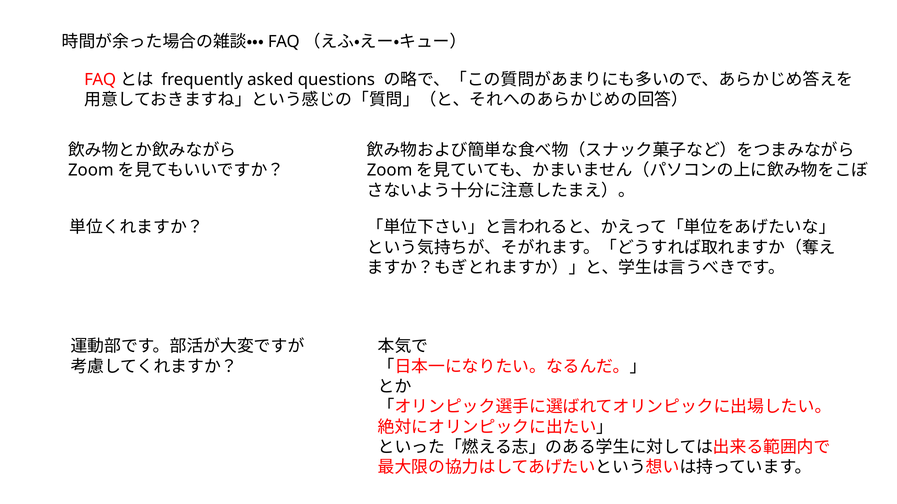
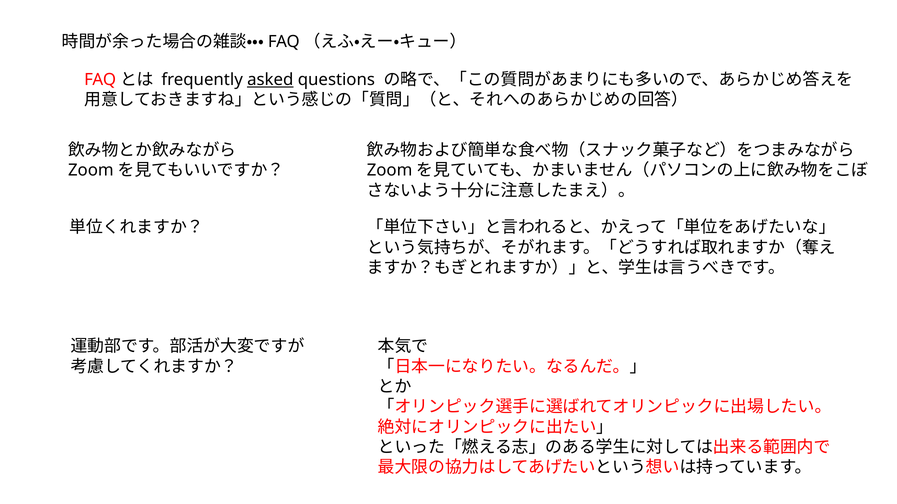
asked underline: none -> present (270, 80)
